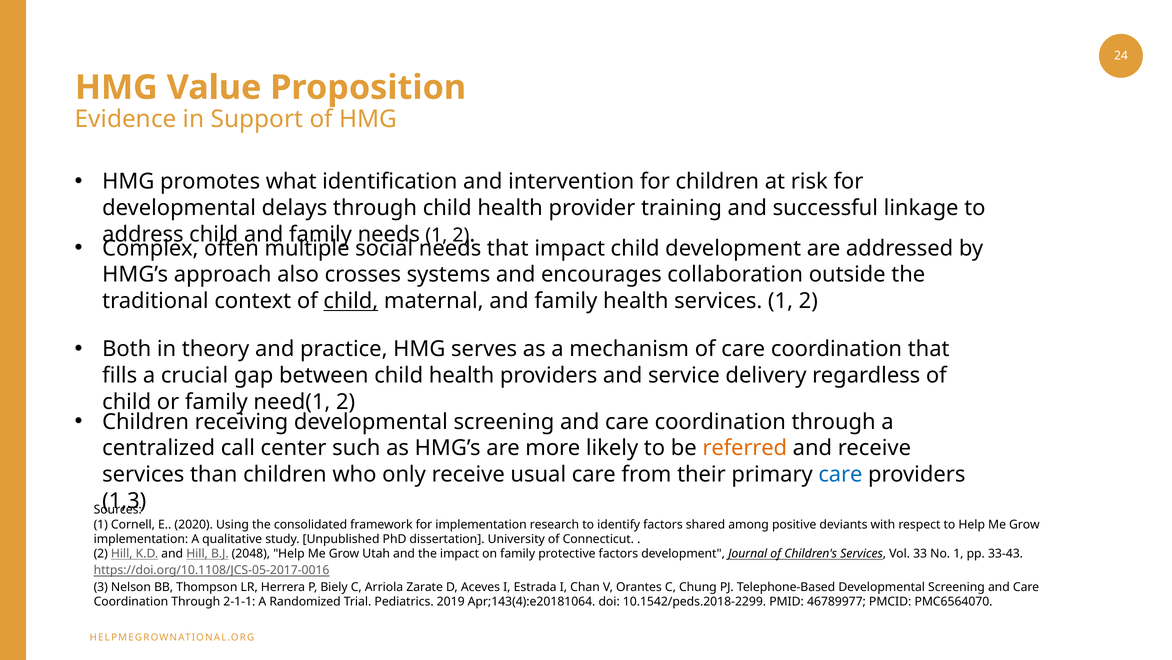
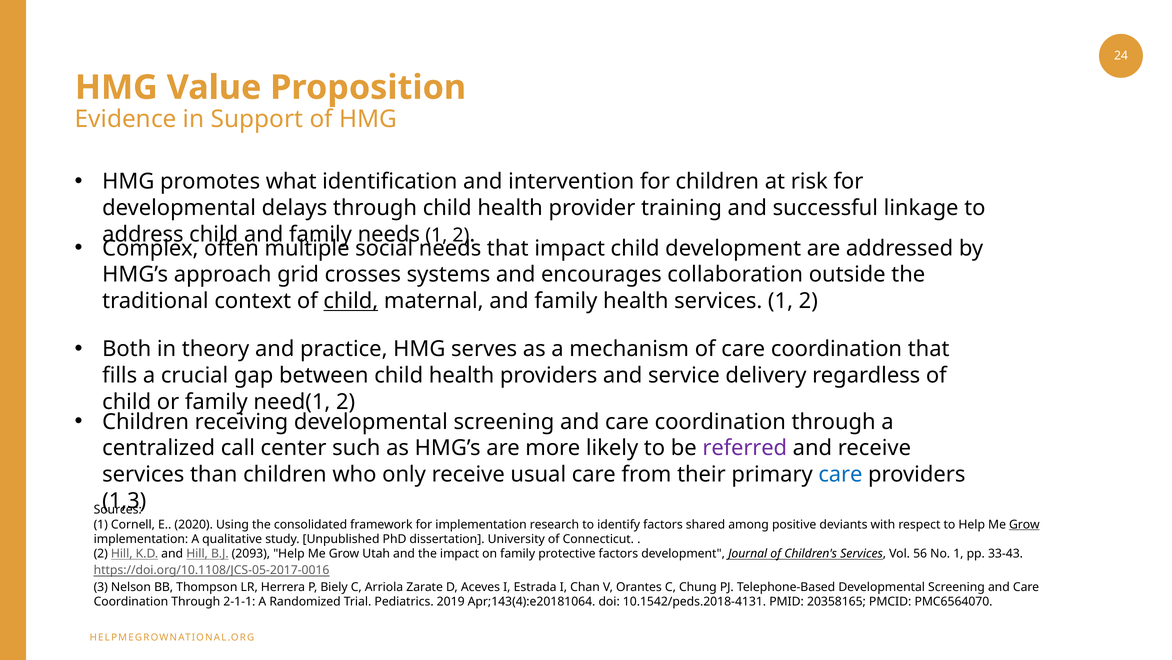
also: also -> grid (298, 274)
referred colour: orange -> purple (745, 448)
Grow underline: none -> present (1024, 524)
2048: 2048 -> 2093 (251, 553)
33: 33 -> 56 (920, 553)
10.1542/peds.2018-2299: 10.1542/peds.2018-2299 -> 10.1542/peds.2018-4131 (694, 601)
46789977: 46789977 -> 20358165 (836, 601)
